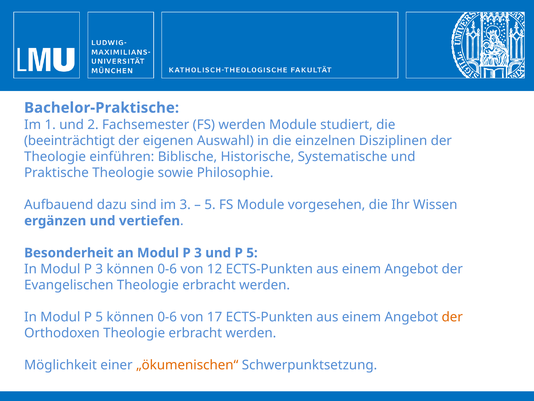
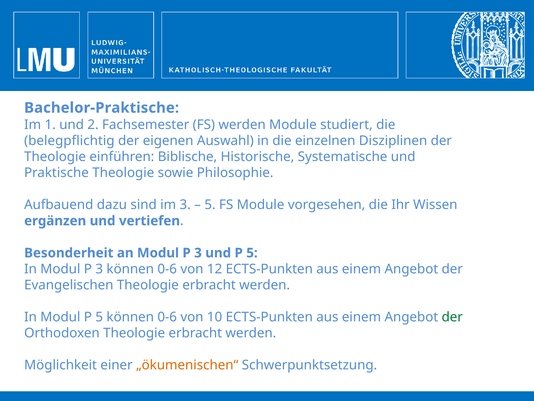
beeinträchtigt: beeinträchtigt -> belegpflichtig (69, 141)
17: 17 -> 10 (215, 317)
der colour: orange -> green (452, 317)
